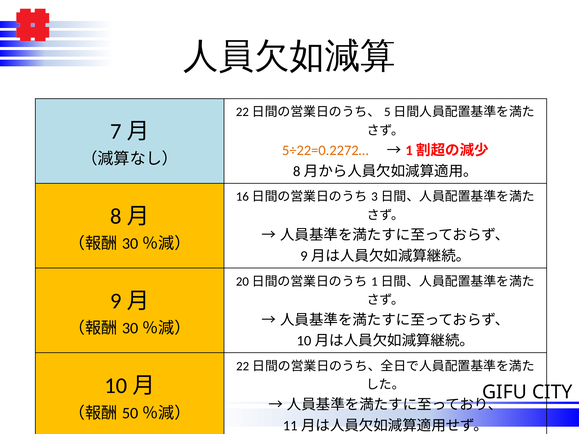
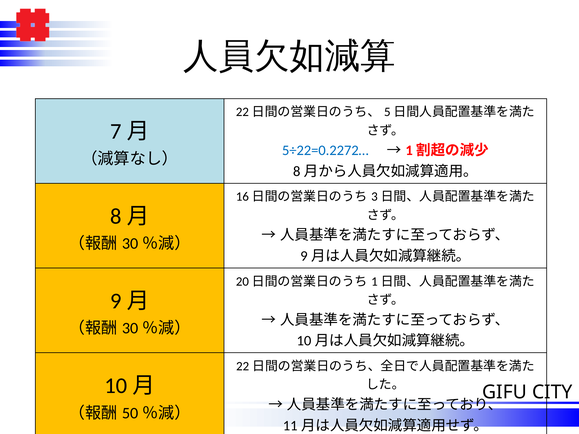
5÷22=0.2272… colour: orange -> blue (325, 151)
